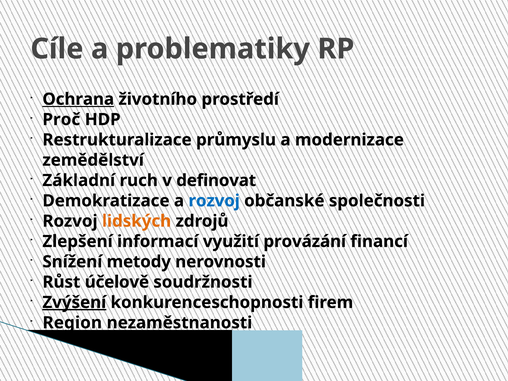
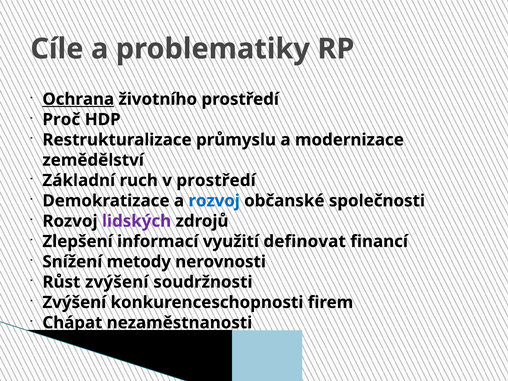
v definovat: definovat -> prostředí (216, 180)
lidských colour: orange -> purple (137, 221)
provázání: provázání -> definovat (305, 241)
Růst účelově: účelově -> zvýšení (117, 282)
Zvýšení underline: present -> none (74, 302)
Region: Region -> Chápat (72, 323)
